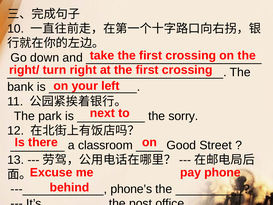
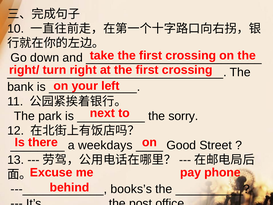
classroom: classroom -> weekdays (105, 145)
phone’s: phone’s -> books’s (131, 189)
